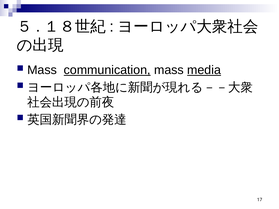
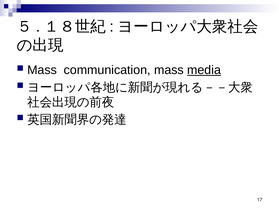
communication underline: present -> none (107, 70)
